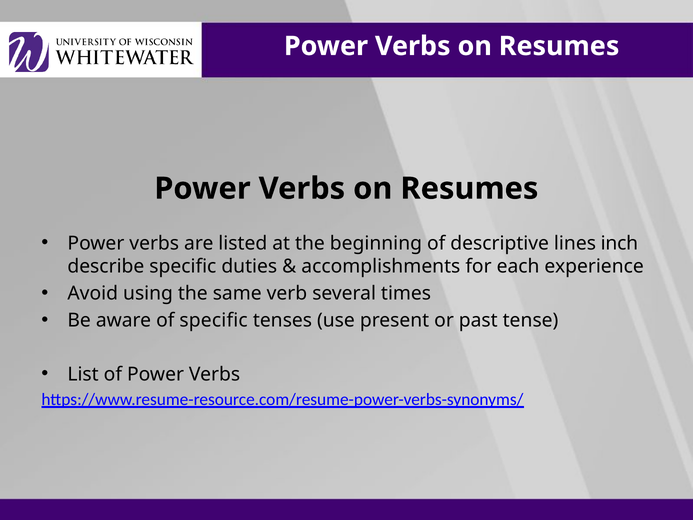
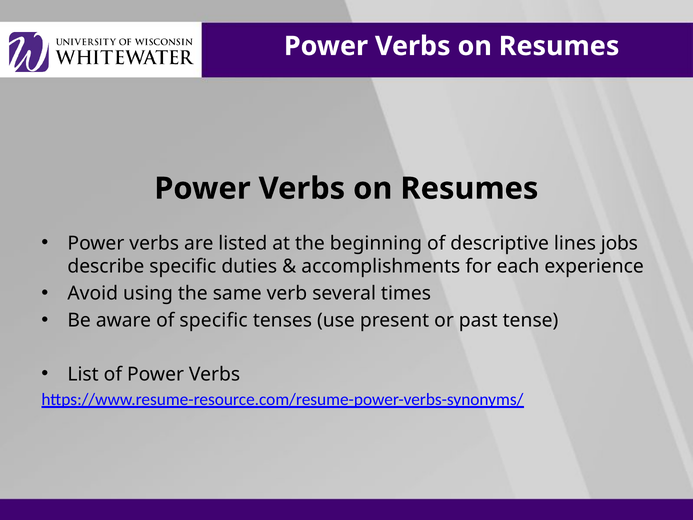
inch: inch -> jobs (619, 243)
